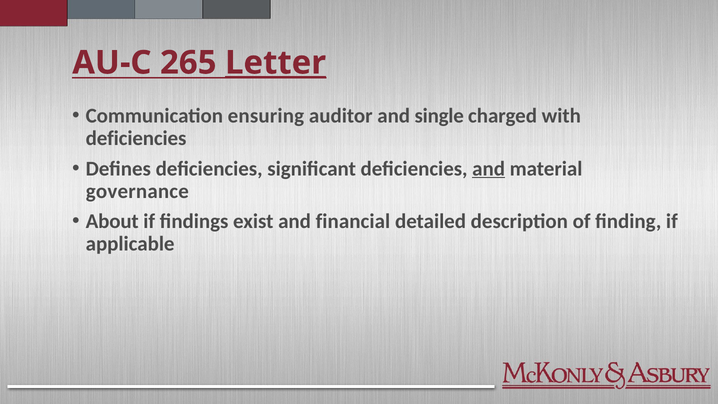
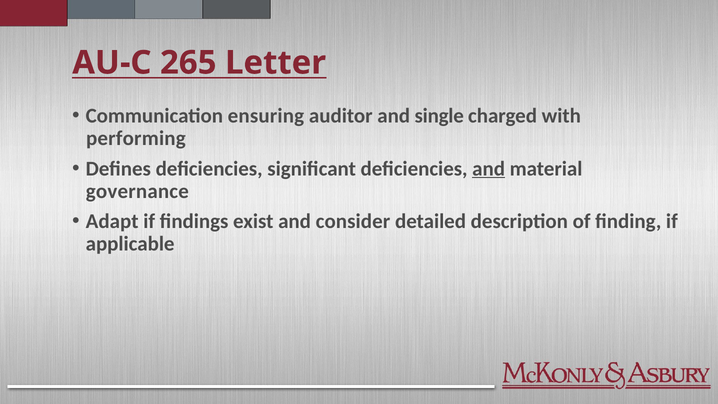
Letter underline: present -> none (276, 63)
deficiencies: deficiencies -> performing (136, 138)
About: About -> Adapt (112, 221)
financial: financial -> consider (353, 221)
